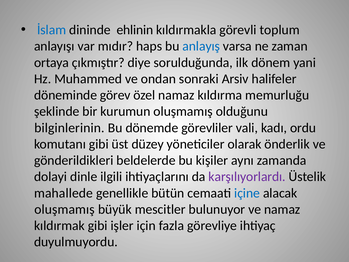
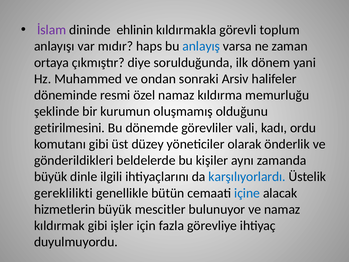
İslam colour: blue -> purple (52, 30)
görev: görev -> resmi (115, 95)
bilginlerinin: bilginlerinin -> getirilmesini (69, 128)
dolayi: dolayi -> büyük (51, 177)
karşılıyorlardı colour: purple -> blue (247, 177)
mahallede: mahallede -> gereklilikti (63, 193)
oluşmamış: oluşmamış -> hizmetlerin (65, 209)
